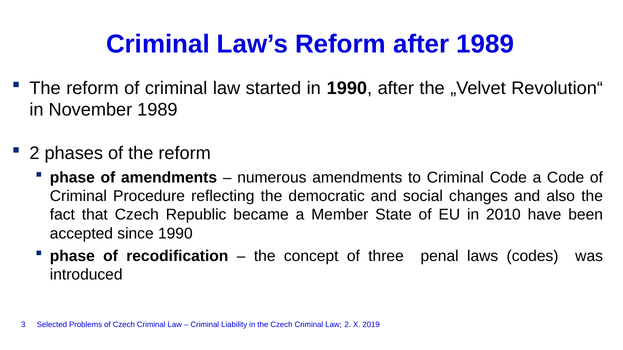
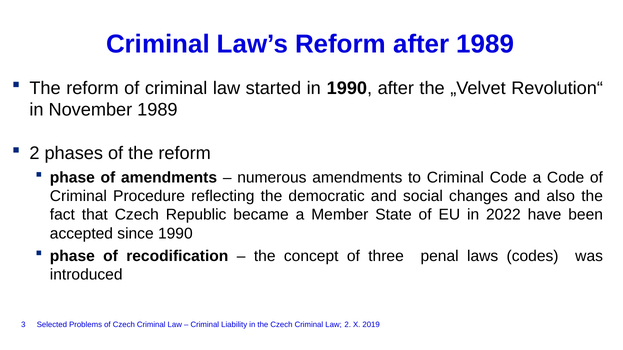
2010: 2010 -> 2022 (503, 215)
